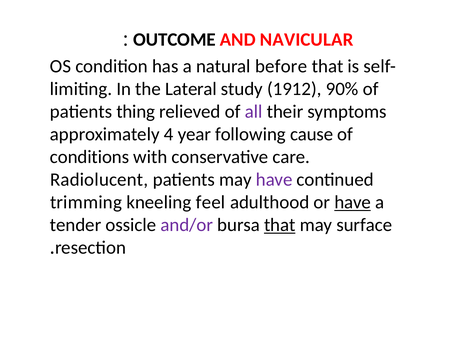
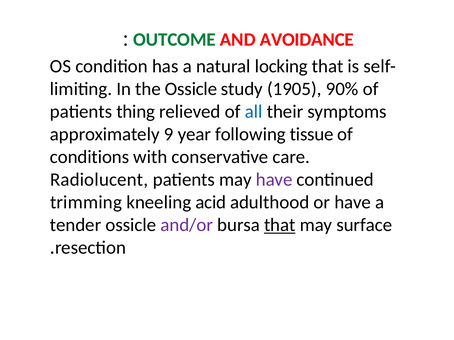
OUTCOME colour: black -> green (174, 40)
NAVICULAR: NAVICULAR -> AVOIDANCE (307, 40)
before: before -> locking (281, 67)
the Lateral: Lateral -> Ossicle (191, 89)
1912: 1912 -> 1905 (294, 89)
all colour: purple -> blue (254, 112)
4: 4 -> 9 (169, 135)
cause: cause -> tissue (312, 135)
feel: feel -> acid (211, 203)
have underline: present -> none (353, 203)
